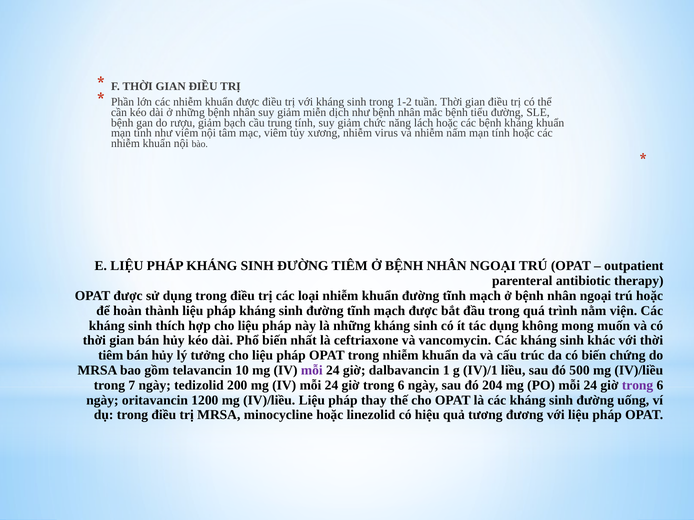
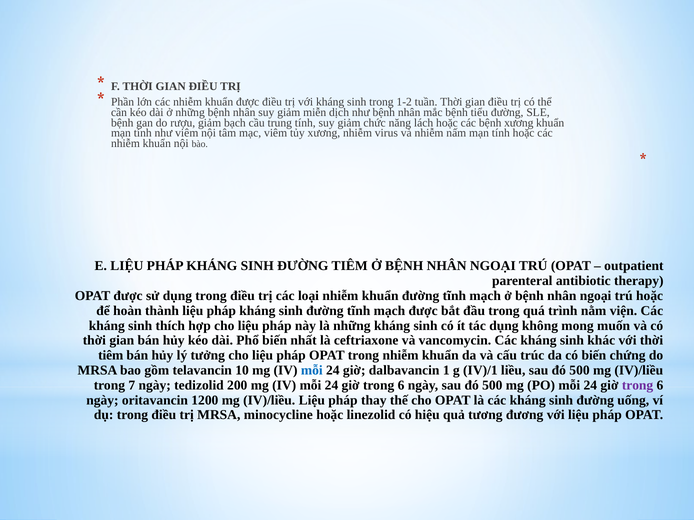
bệnh kháng: kháng -> xương (519, 123)
mỗi colour: purple -> blue (312, 371)
ngày sau đó 204: 204 -> 500 (492, 386)
